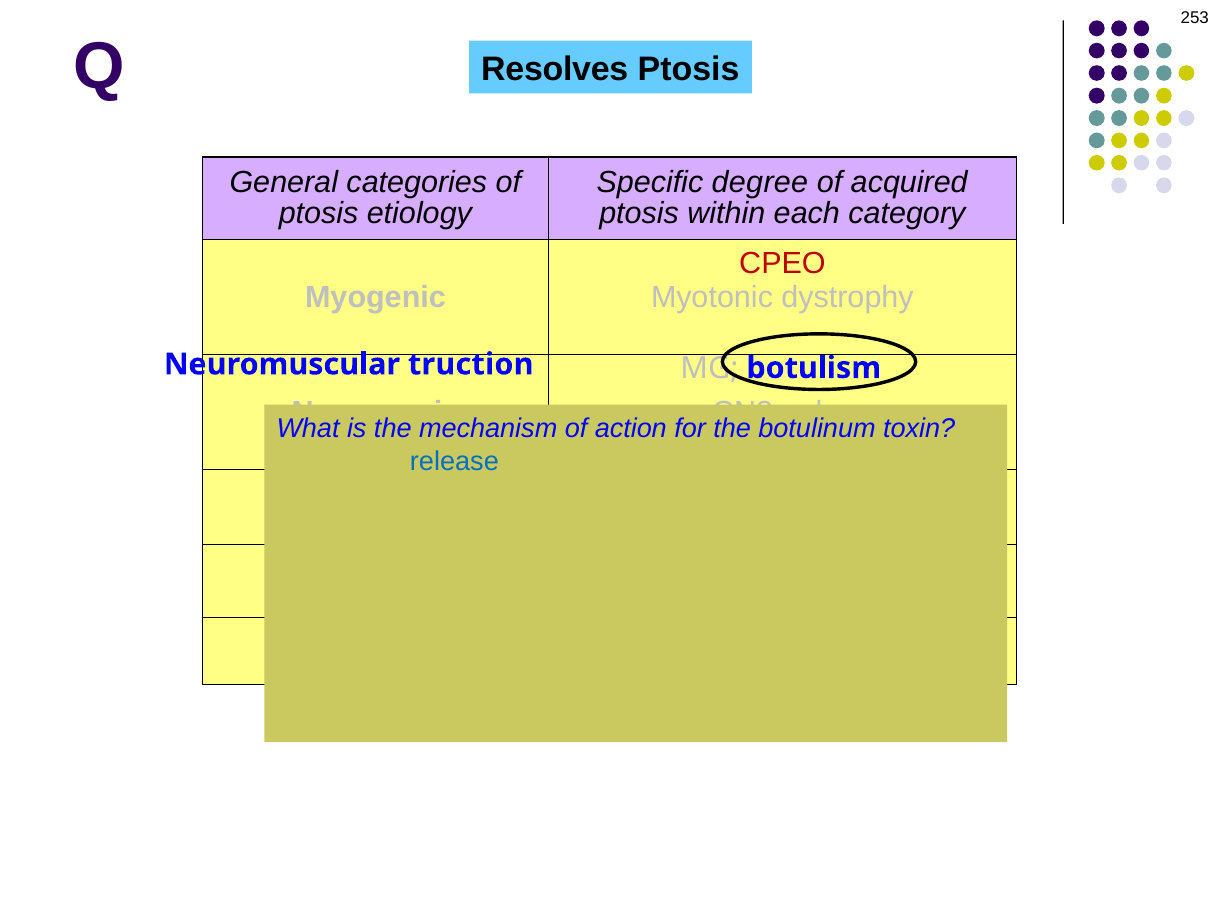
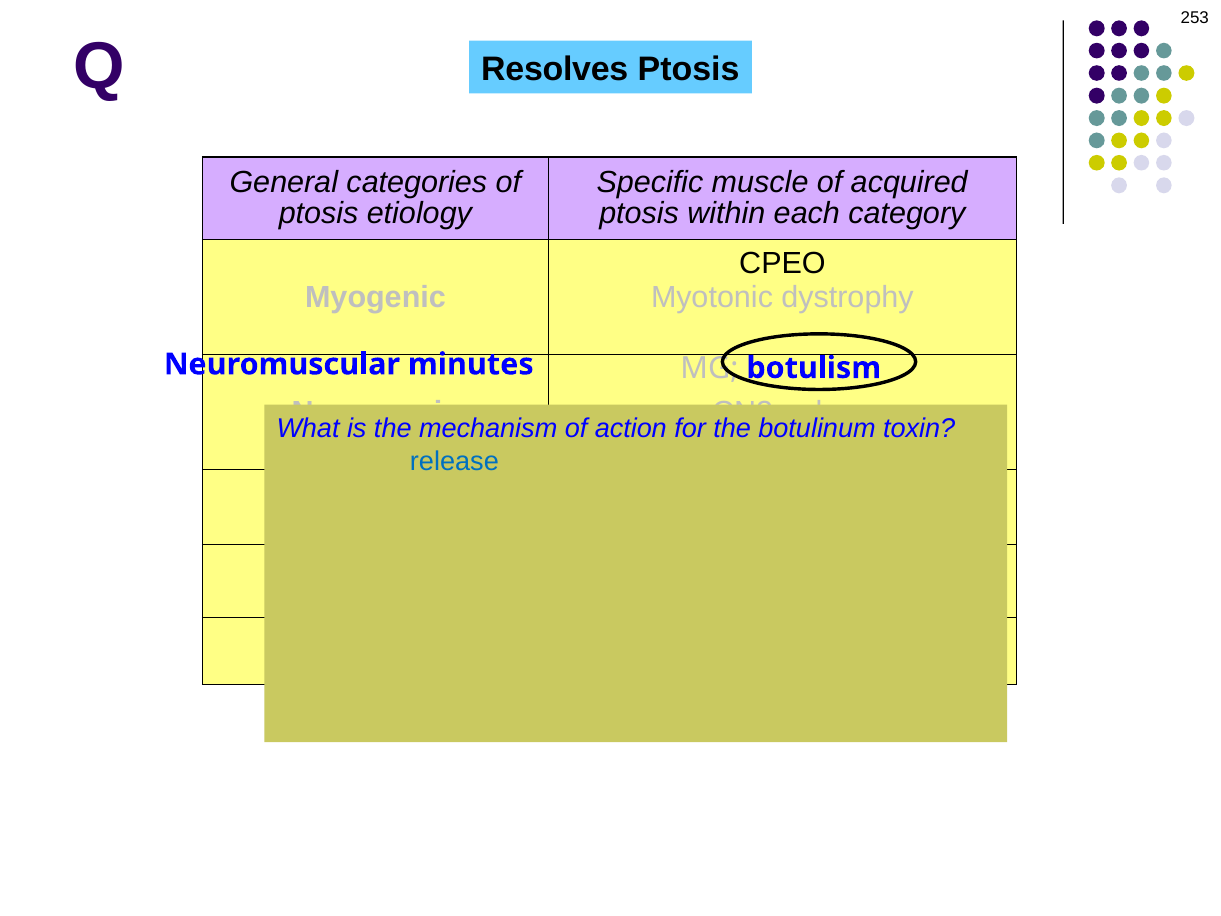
degree: degree -> muscle (760, 182)
CPEO colour: red -> black (782, 263)
truction: truction -> minutes (471, 364)
